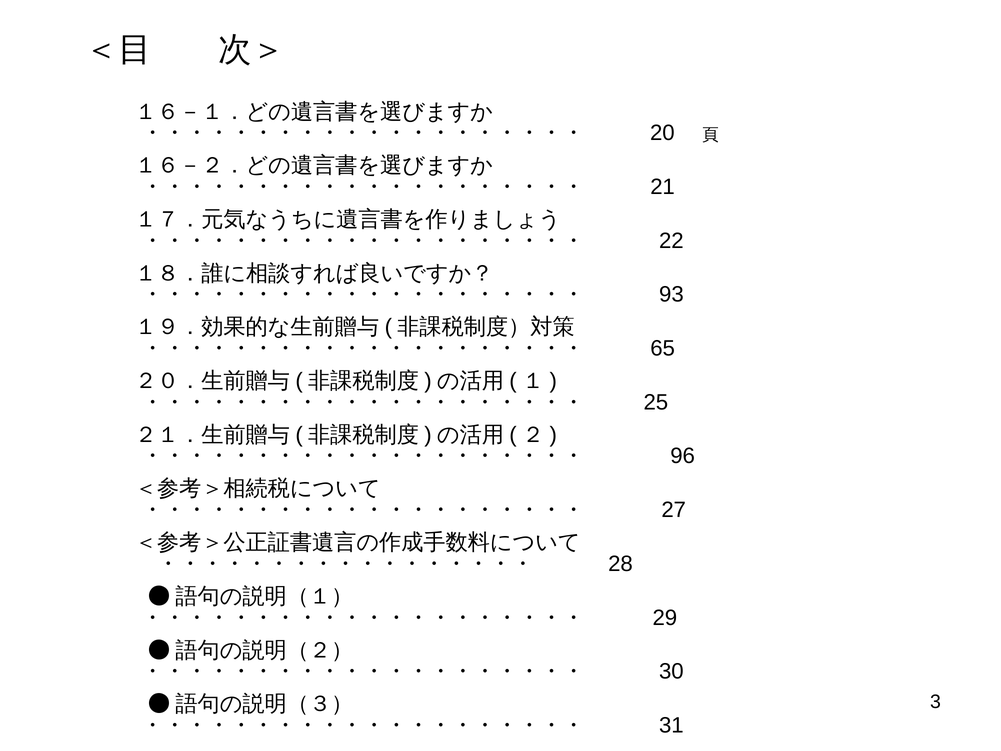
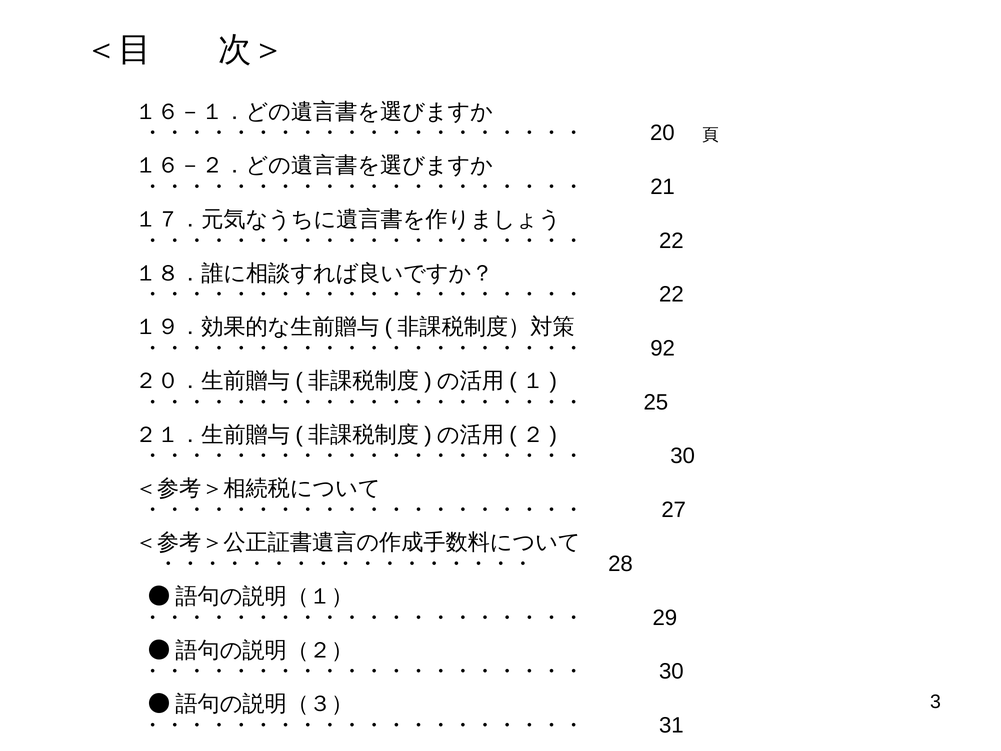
93: 93 -> 22 (671, 295)
65: 65 -> 92 (663, 348)
96: 96 -> 30 (683, 456)
